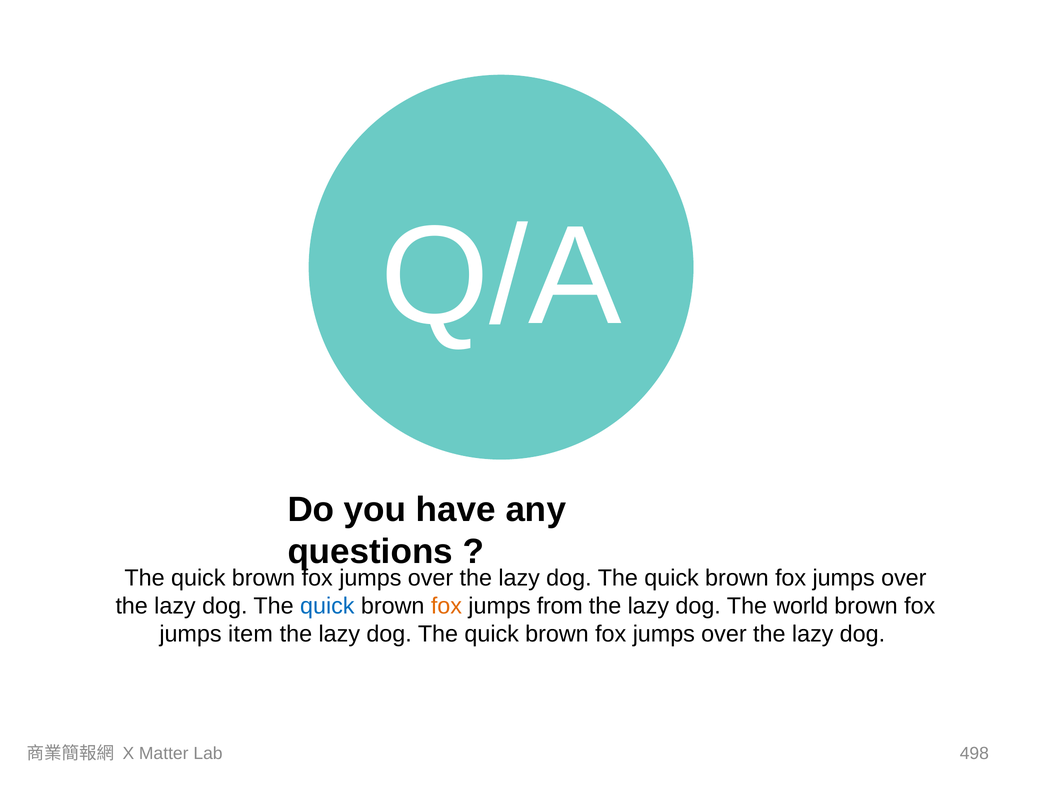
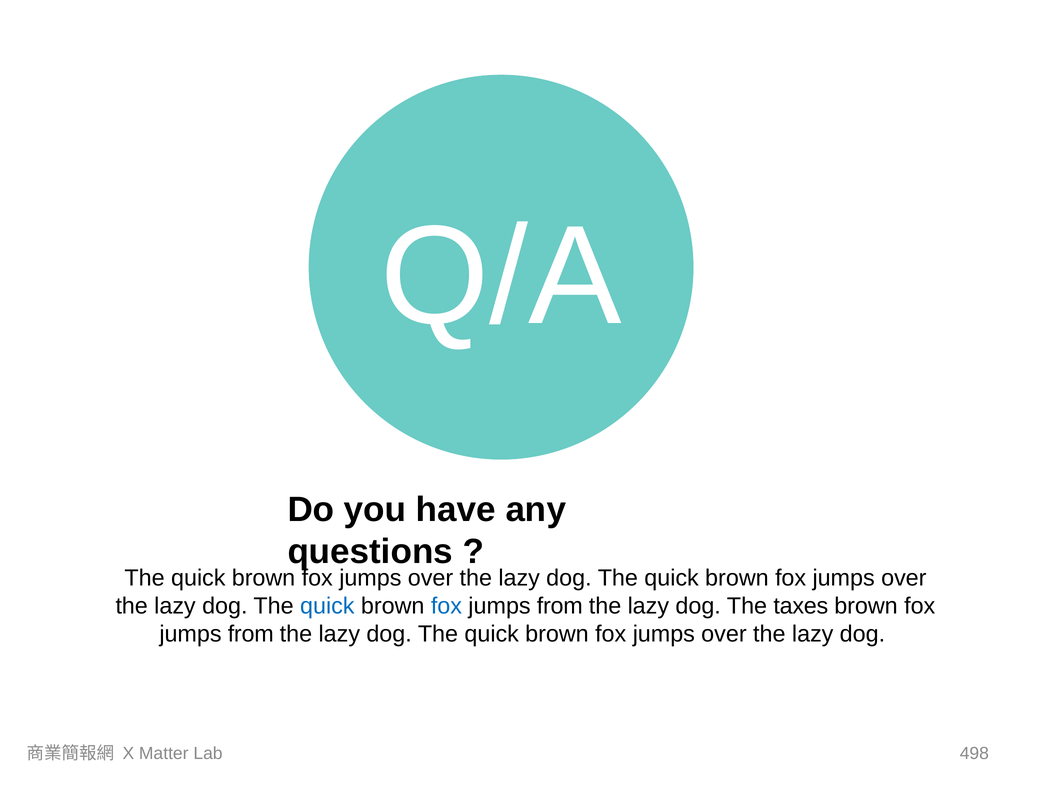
fox colour: orange -> blue (446, 606)
world: world -> taxes (801, 606)
item: item -> from (251, 634)
